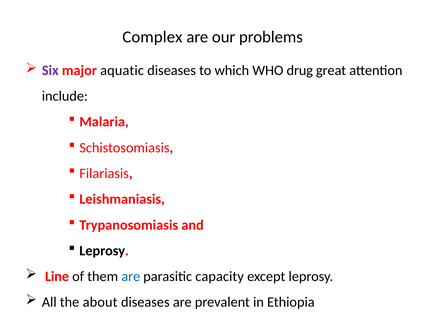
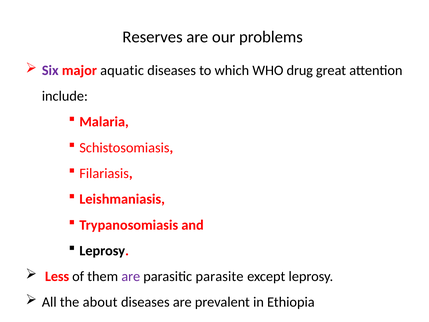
Complex: Complex -> Reserves (153, 37)
Line: Line -> Less (57, 276)
are colour: blue -> purple (131, 276)
capacity: capacity -> parasite (220, 276)
